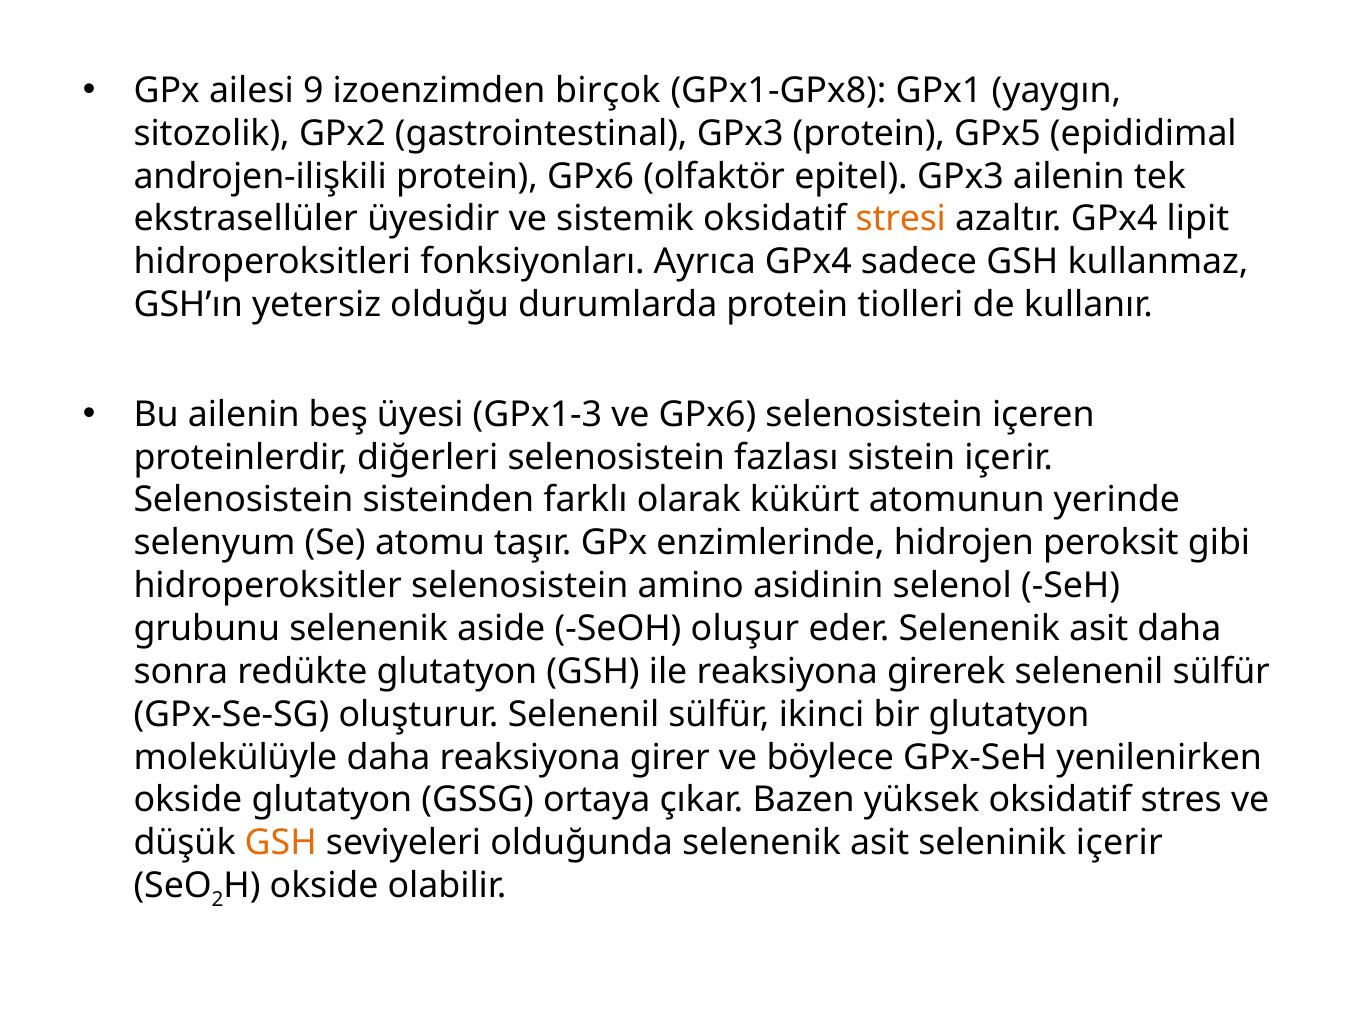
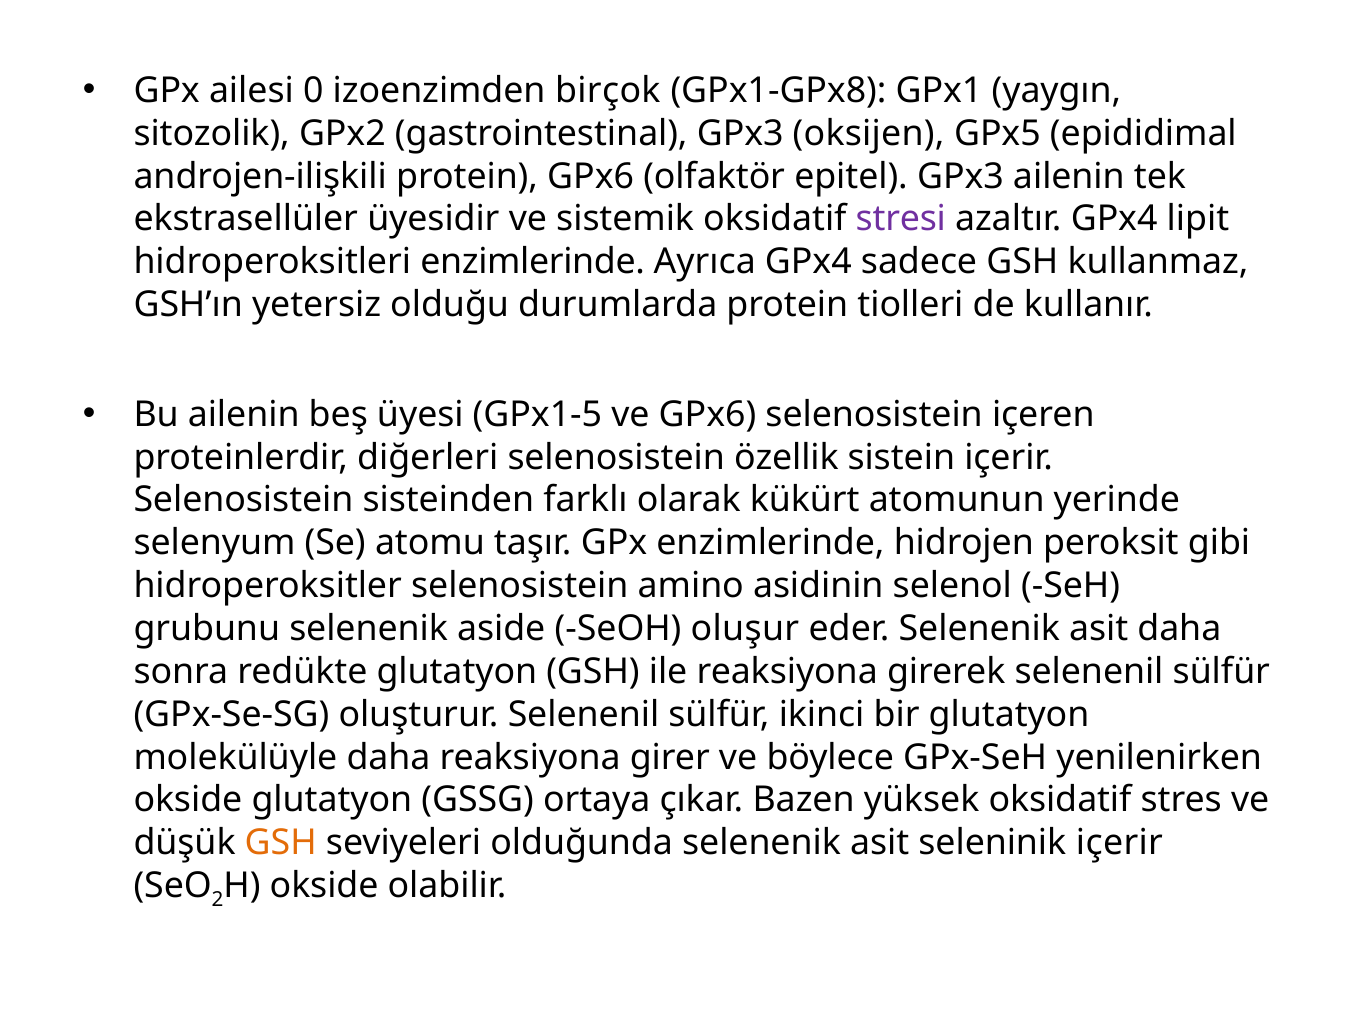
9: 9 -> 0 (313, 91)
GPx3 protein: protein -> oksijen (869, 133)
stresi colour: orange -> purple (901, 219)
hidroperoksitleri fonksiyonları: fonksiyonları -> enzimlerinde (533, 262)
GPx1-3: GPx1-3 -> GPx1-5 (537, 415)
fazlası: fazlası -> özellik (786, 458)
